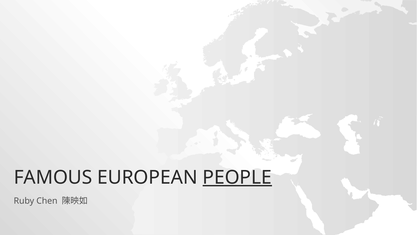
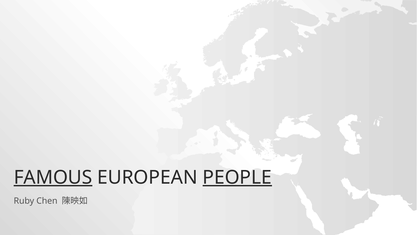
FAMOUS underline: none -> present (53, 177)
